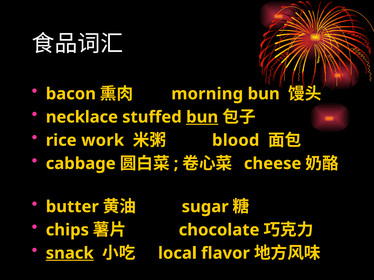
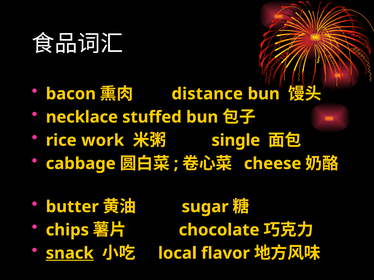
morning: morning -> distance (207, 94)
bun underline: present -> none (202, 117)
blood: blood -> single (236, 141)
